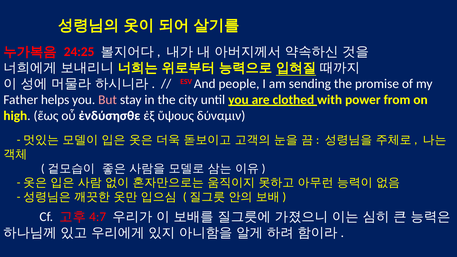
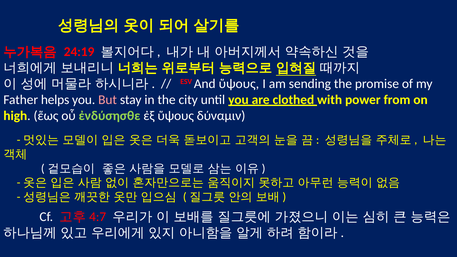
24:25: 24:25 -> 24:19 (79, 52)
And people: people -> ὕψους (239, 84)
ἐνδύσησθε colour: white -> light green (110, 116)
